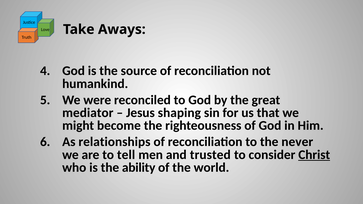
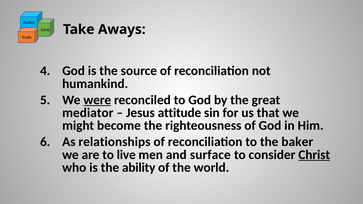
were underline: none -> present (97, 100)
shaping: shaping -> attitude (179, 113)
never: never -> baker (297, 142)
tell: tell -> live (126, 155)
trusted: trusted -> surface (210, 155)
